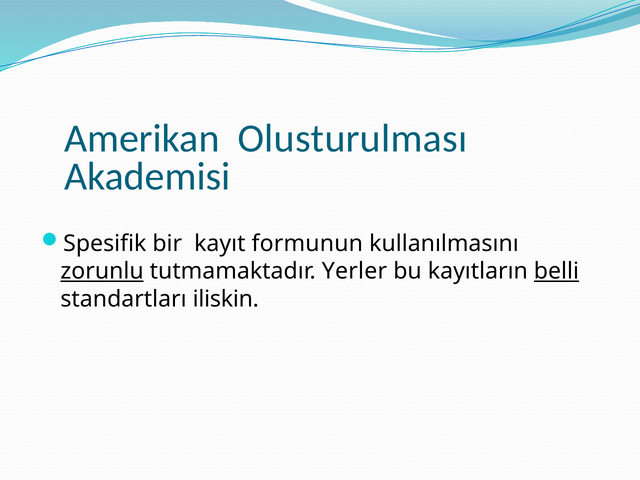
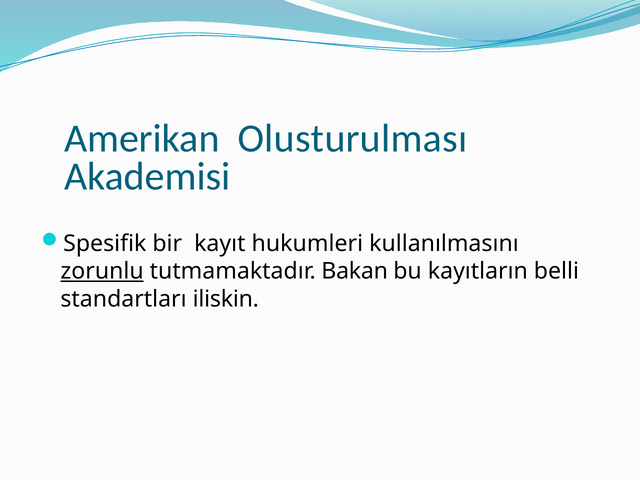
formunun: formunun -> hukumleri (307, 244)
Yerler: Yerler -> Bakan (355, 271)
belli underline: present -> none (556, 271)
